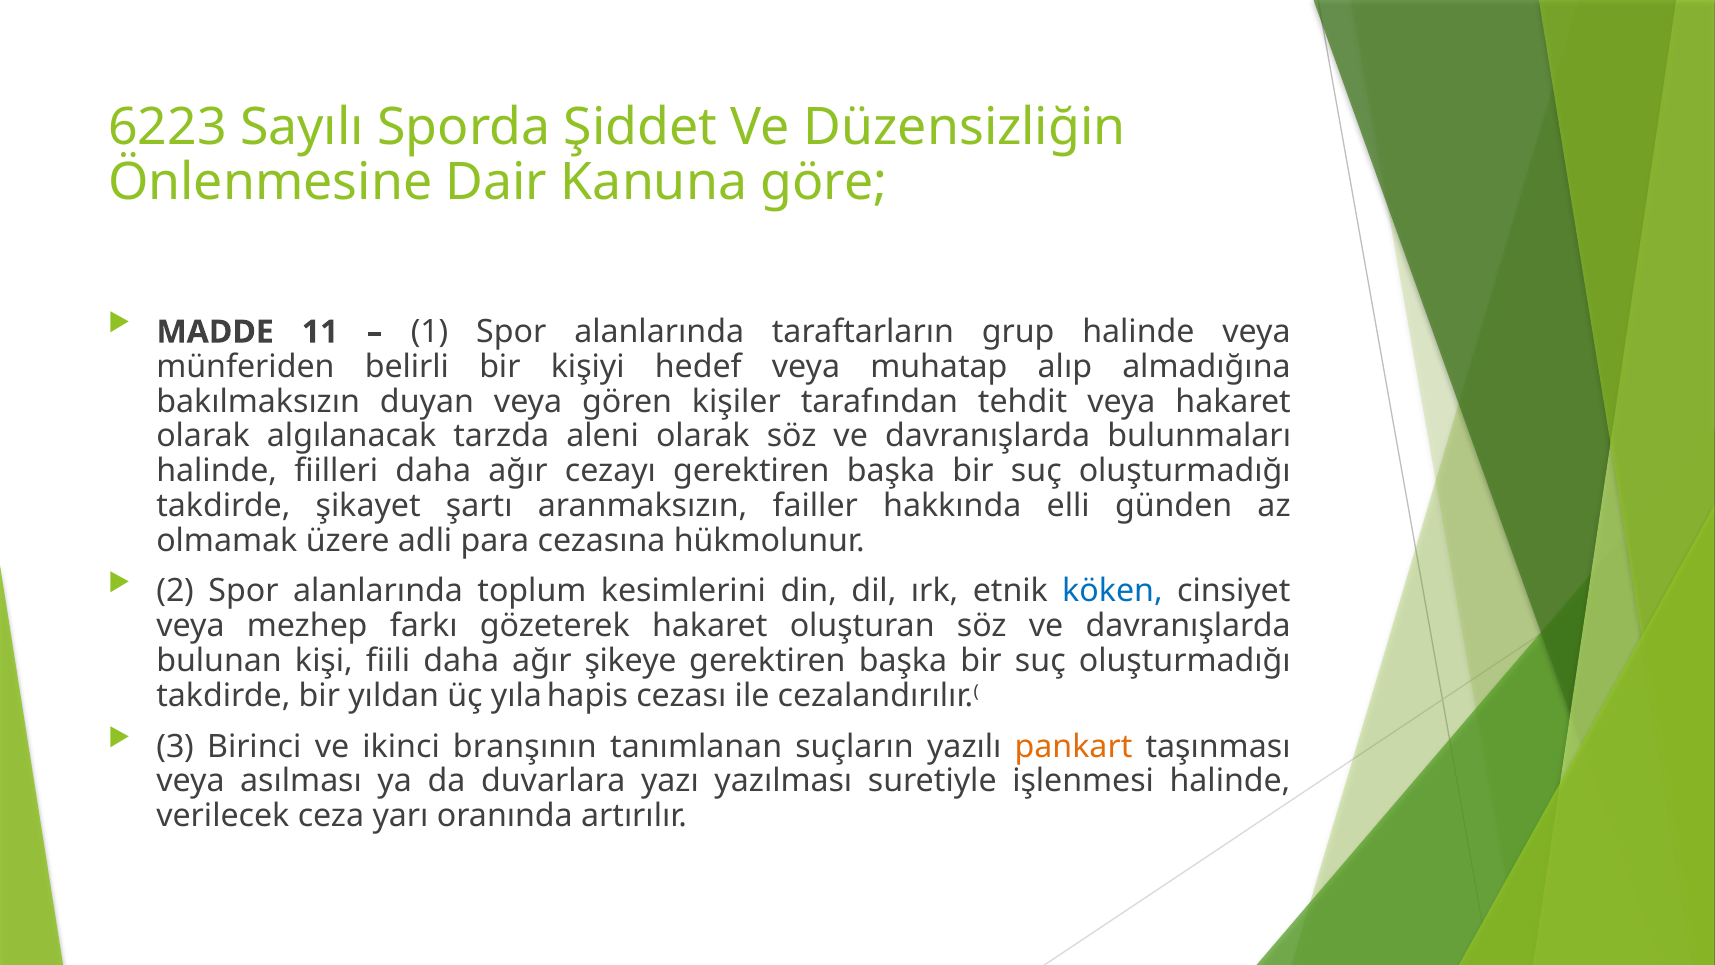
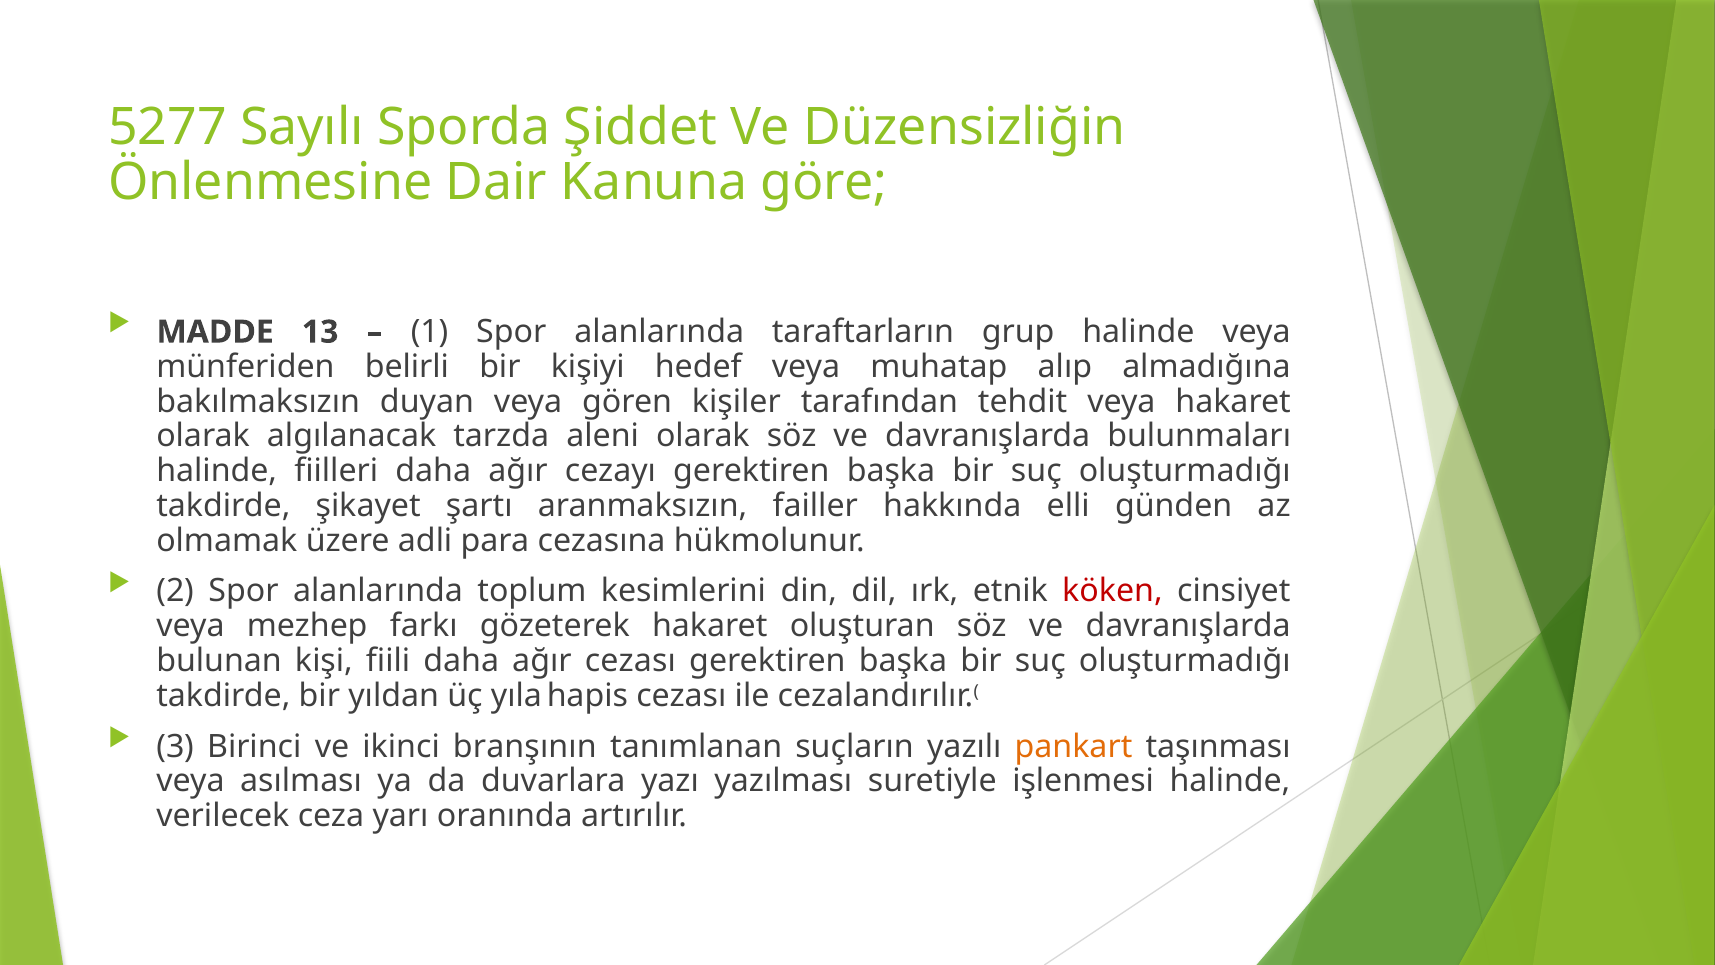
6223: 6223 -> 5277 (167, 127)
11: 11 -> 13 (320, 332)
köken colour: blue -> red (1112, 591)
ağır şikeye: şikeye -> cezası (630, 661)
